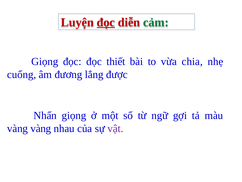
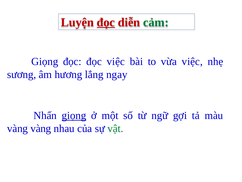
đọc thiết: thiết -> việc (116, 61)
vừa chia: chia -> việc (192, 61)
cuống: cuống -> sương (22, 74)
đương: đương -> hương (68, 74)
được: được -> ngay (117, 74)
giọng underline: none -> present (74, 115)
vật colour: purple -> green (115, 128)
